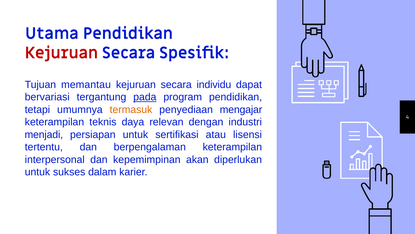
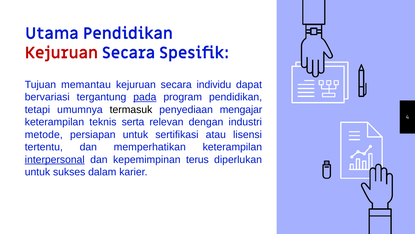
termasuk colour: orange -> black (131, 109)
daya: daya -> serta (133, 122)
menjadi: menjadi -> metode (44, 134)
berpengalaman: berpengalaman -> memperhatikan (150, 147)
interpersonal underline: none -> present (55, 159)
akan: akan -> terus (197, 159)
